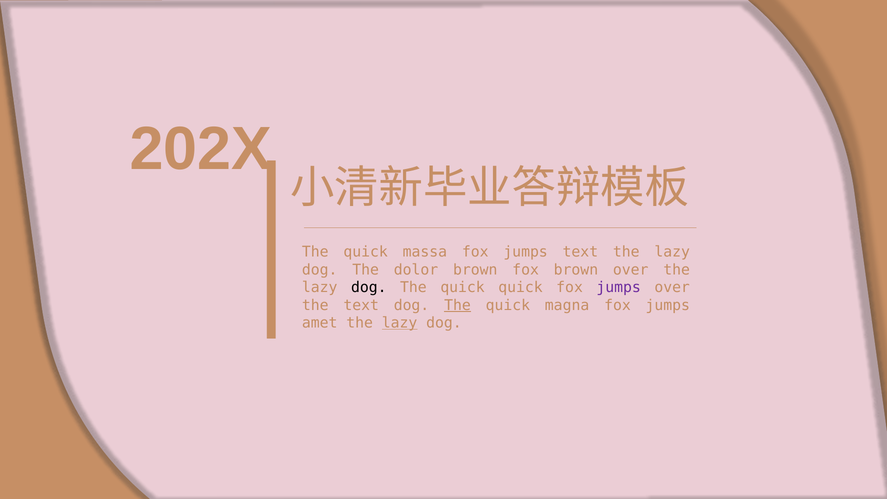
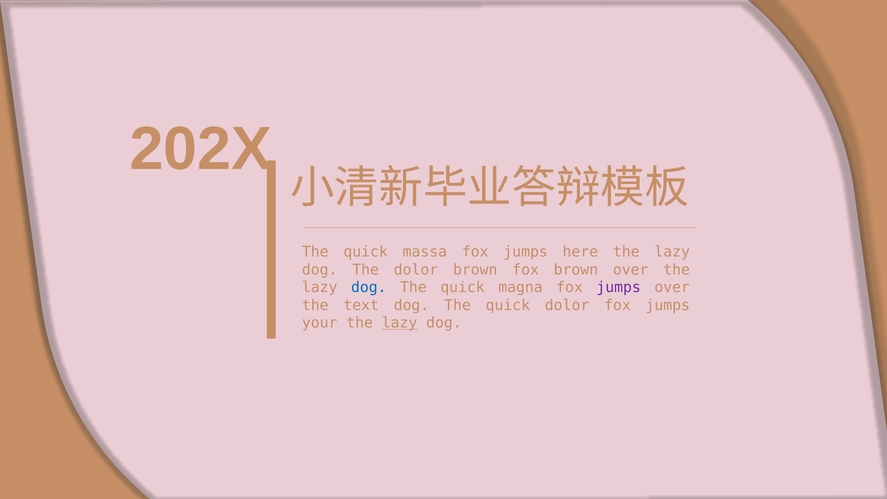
jumps text: text -> here (580, 252)
dog colour: black -> blue (369, 287)
quick quick: quick -> magna (520, 287)
The underline: present -> none (458, 305)
quick magna: magna -> dolor (567, 305)
amet: amet -> your (320, 323)
